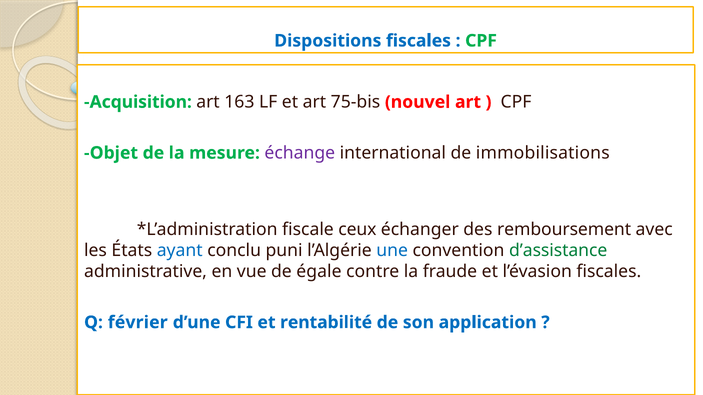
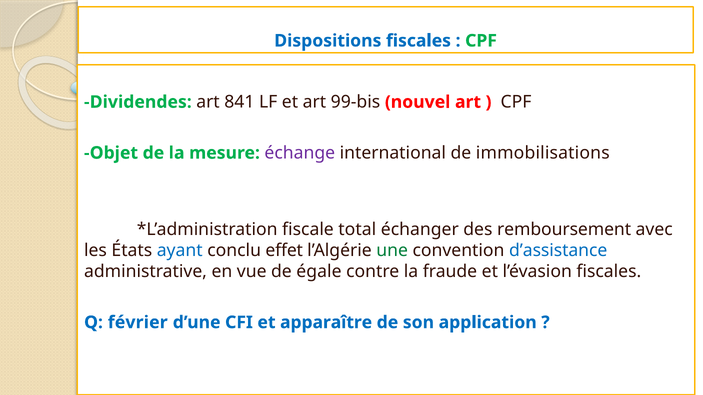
Acquisition: Acquisition -> Dividendes (138, 102)
163: 163 -> 841 (239, 102)
75-bis: 75-bis -> 99-bis (355, 102)
ceux: ceux -> total (357, 230)
puni: puni -> effet (284, 251)
une colour: blue -> green (392, 251)
d’assistance colour: green -> blue (558, 251)
rentabilité: rentabilité -> apparaître (326, 323)
